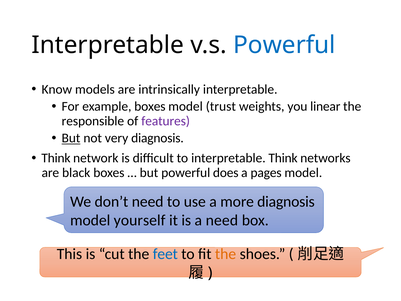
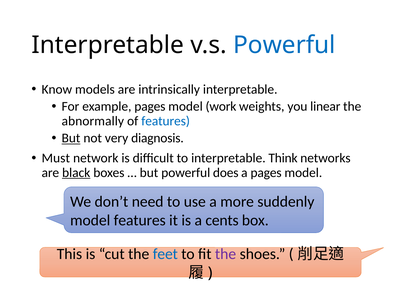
example boxes: boxes -> pages (150, 106)
trust: trust -> work (221, 106)
responsible: responsible -> abnormally (93, 121)
features colour: purple -> blue (166, 121)
Think: Think -> Must (56, 158)
black underline: none -> present (76, 172)
more diagnosis: diagnosis -> suddenly (286, 201)
model yourself: yourself -> features (140, 220)
a need: need -> cents (222, 220)
the colour: orange -> purple (226, 254)
